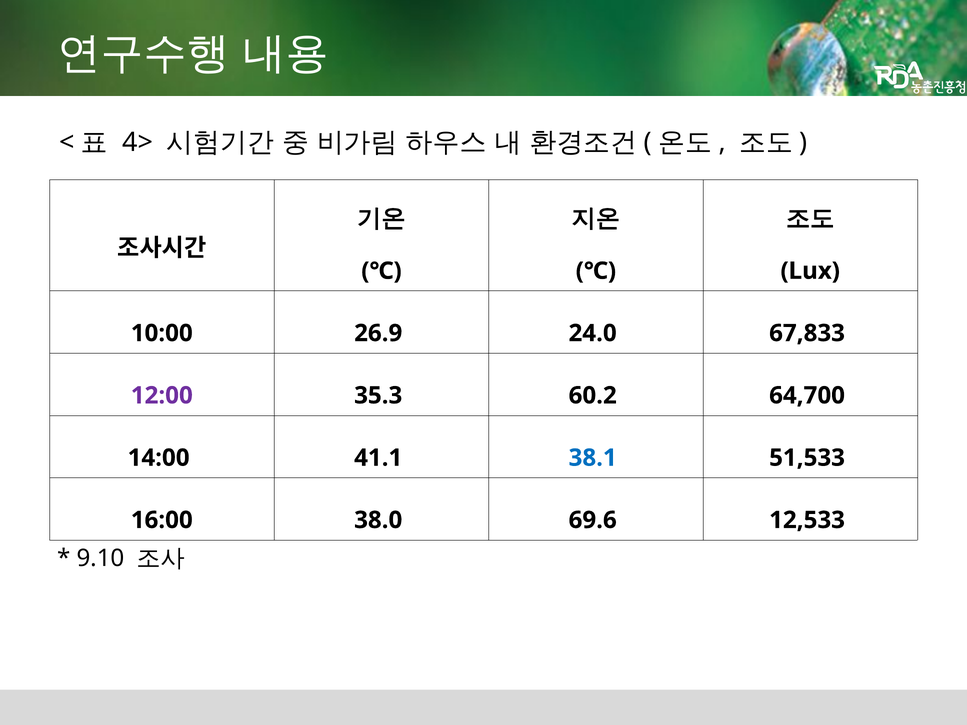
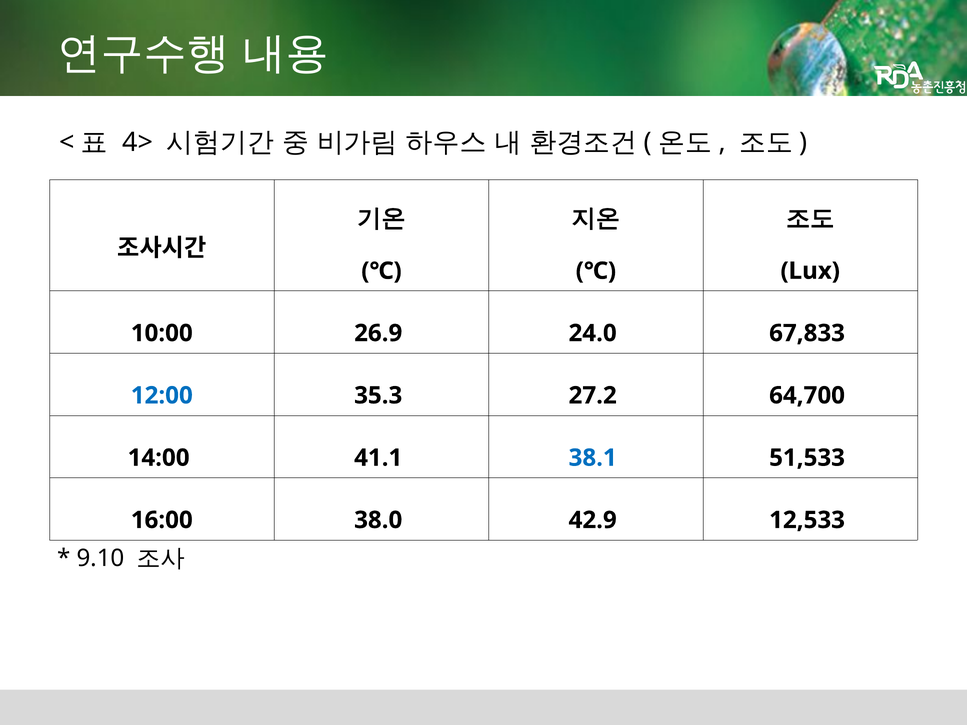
12:00 colour: purple -> blue (162, 396)
60.2: 60.2 -> 27.2 (593, 396)
69.6: 69.6 -> 42.9 (593, 520)
